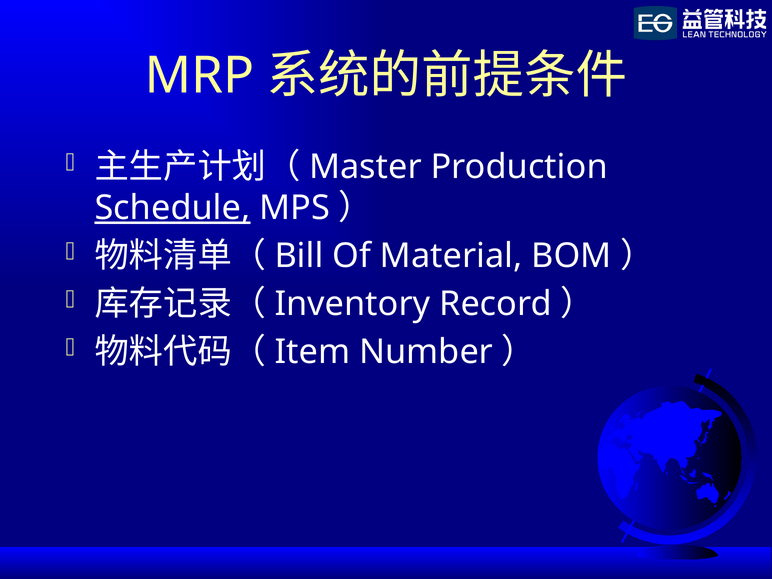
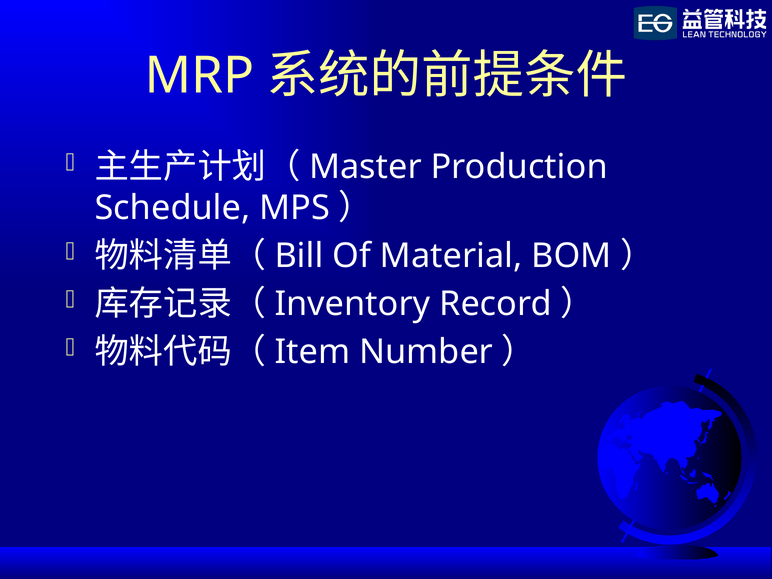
Schedule underline: present -> none (172, 208)
